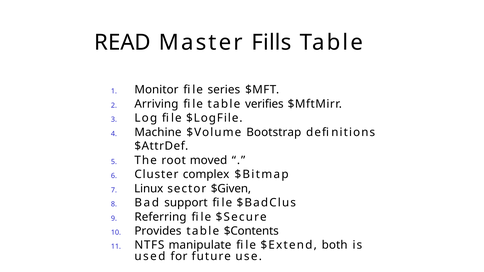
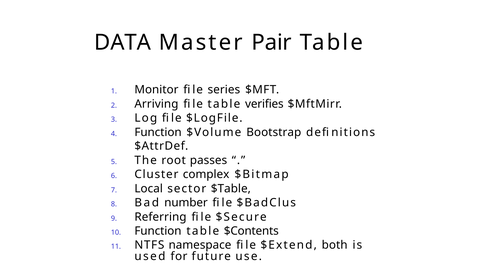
READ: READ -> DATA (123, 43)
Fills: Fills -> Pair (272, 43)
Machine: Machine -> Function (158, 132)
moved: moved -> passes (209, 160)
Linux: Linux -> Local (149, 189)
$Given: $Given -> $Table (231, 189)
support: support -> number (186, 203)
Provides: Provides -> Function (158, 231)
manipulate: manipulate -> namespace (200, 245)
